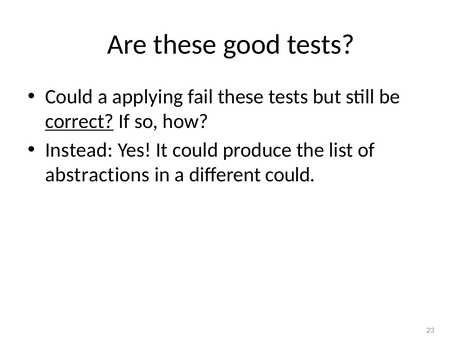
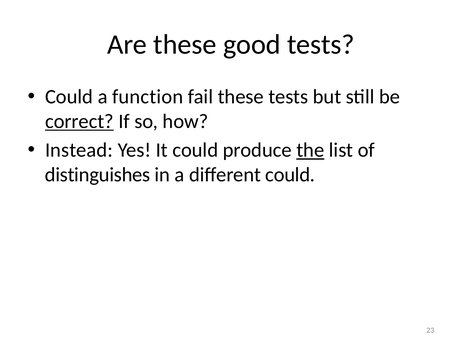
applying: applying -> function (148, 97)
the underline: none -> present (310, 150)
abstractions: abstractions -> distinguishes (98, 175)
